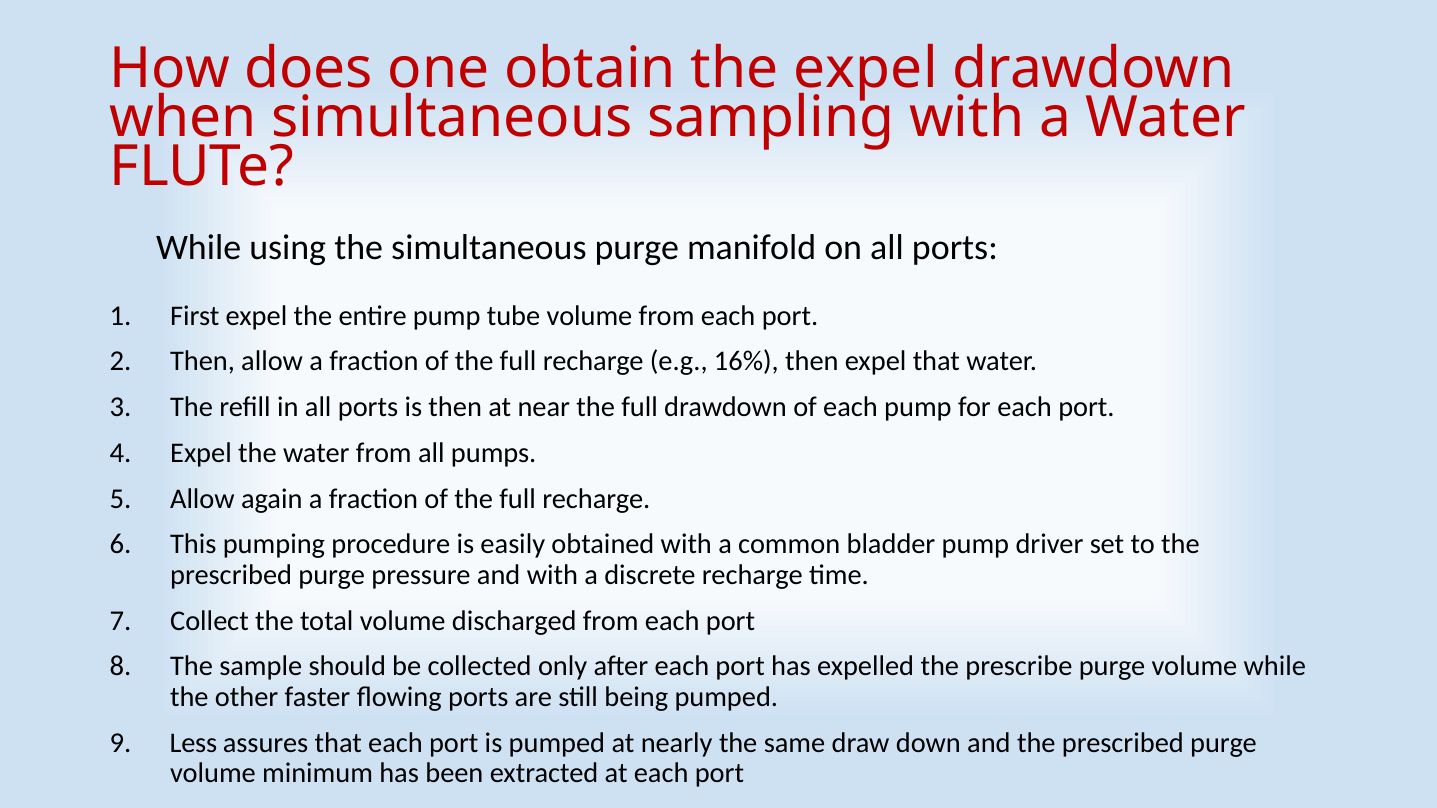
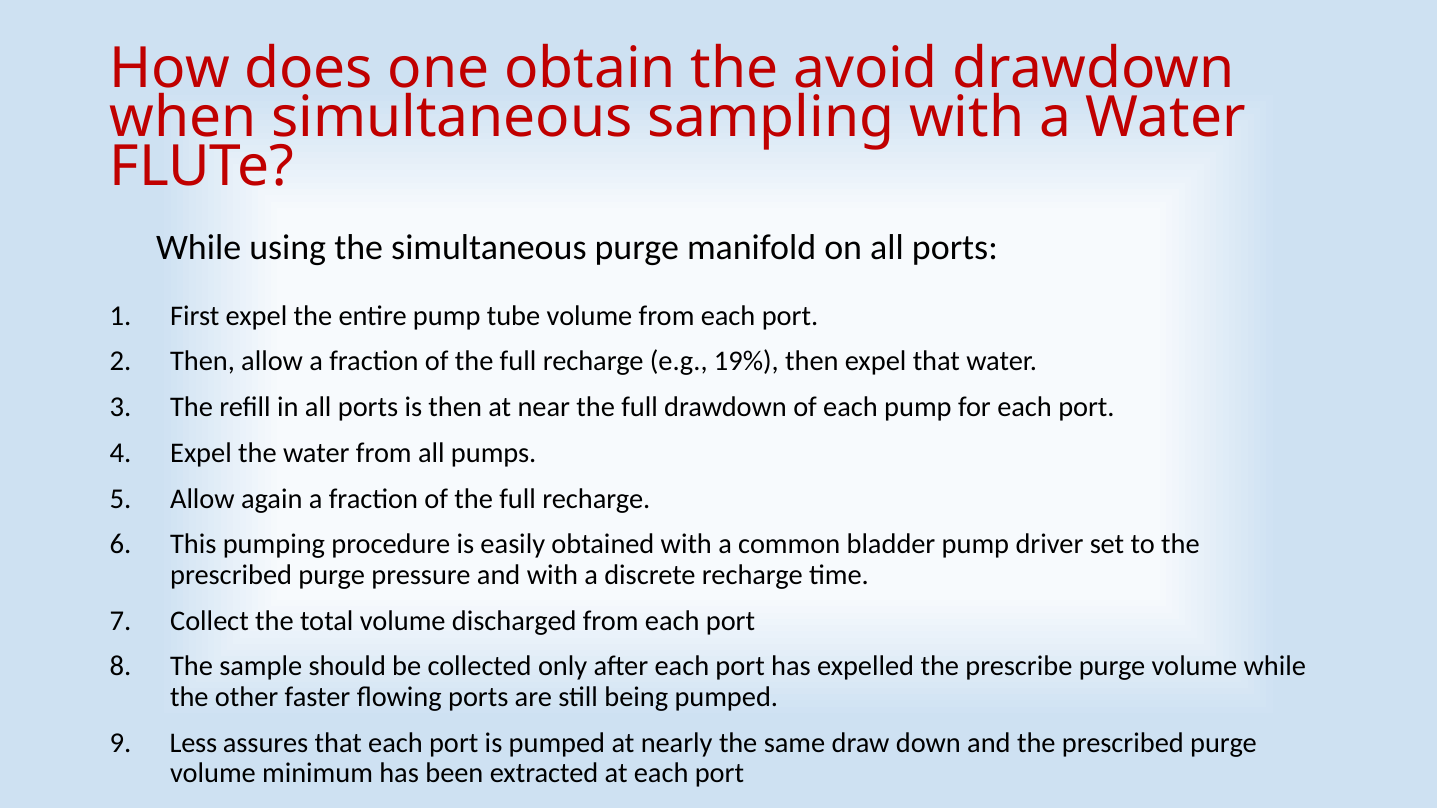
the expel: expel -> avoid (866, 69)
16%: 16% -> 19% (746, 362)
